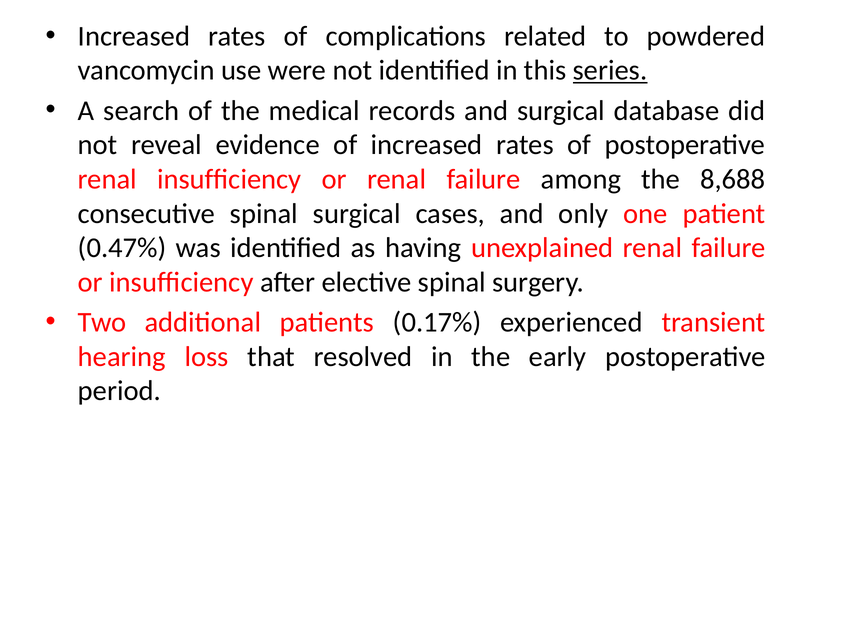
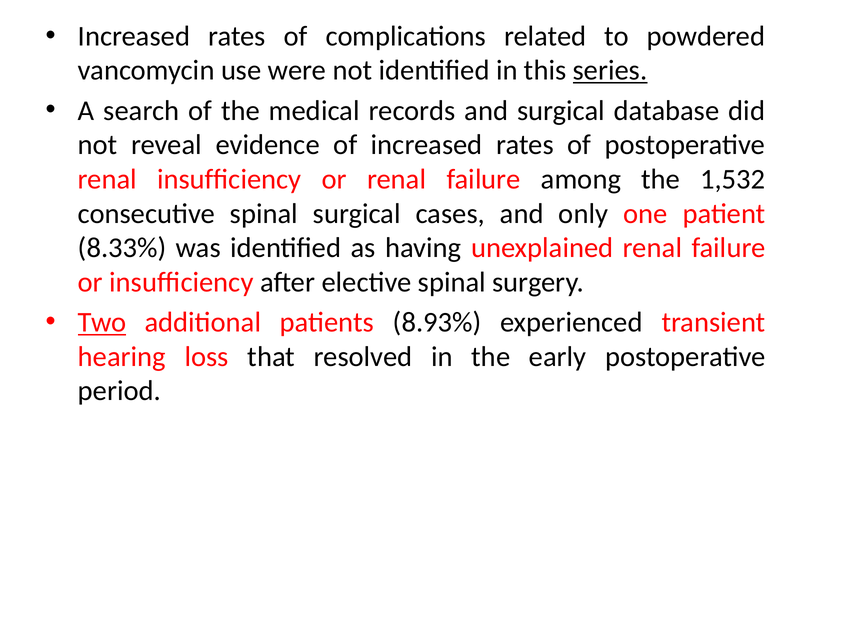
8,688: 8,688 -> 1,532 (733, 179)
0.47%: 0.47% -> 8.33% (122, 248)
Two underline: none -> present (102, 322)
0.17%: 0.17% -> 8.93% (437, 322)
